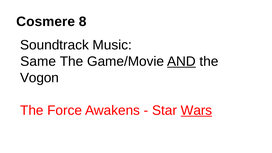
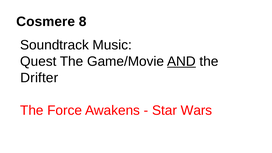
Same: Same -> Quest (38, 61)
Vogon: Vogon -> Drifter (39, 78)
Wars underline: present -> none (196, 110)
